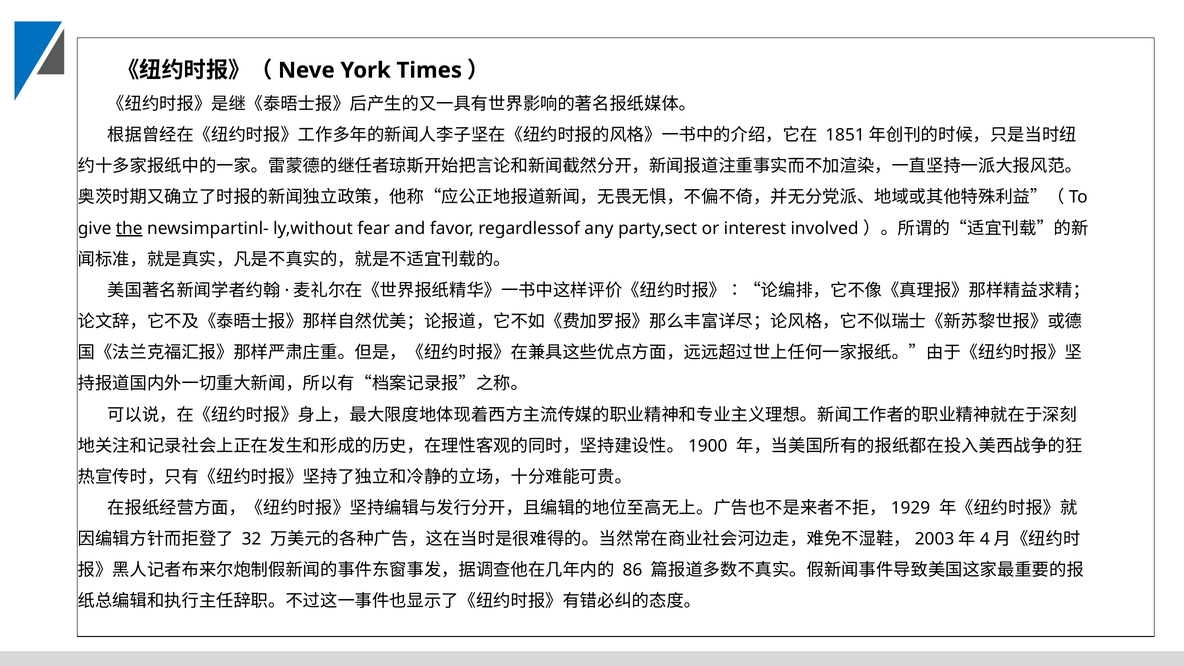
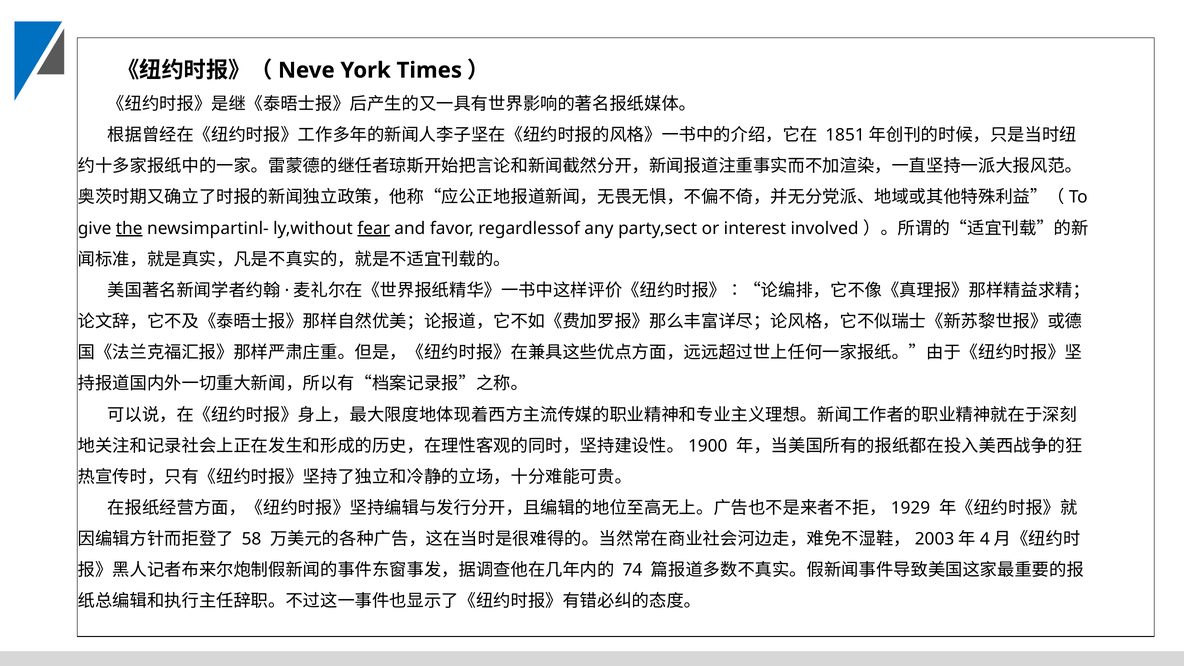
fear underline: none -> present (374, 228)
32: 32 -> 58 (251, 539)
86: 86 -> 74 (632, 570)
